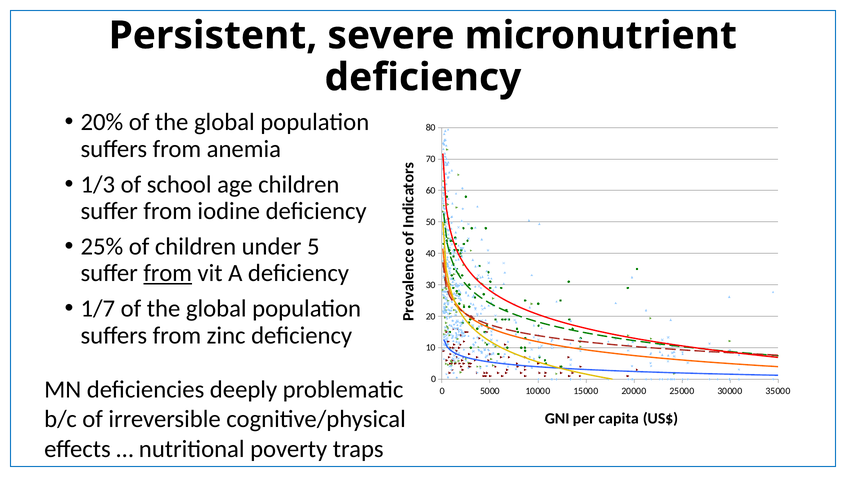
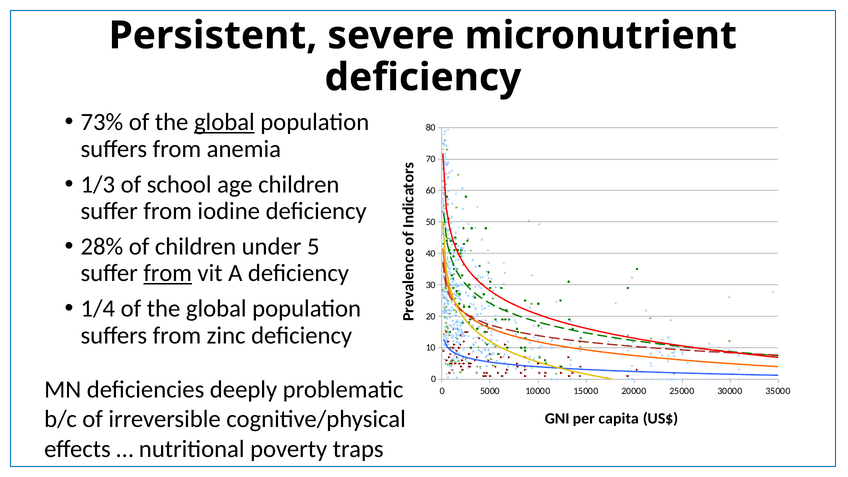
20%: 20% -> 73% (102, 122)
global underline: none -> present (224, 122)
25%: 25% -> 28% (102, 247)
1/7: 1/7 -> 1/4 (98, 309)
